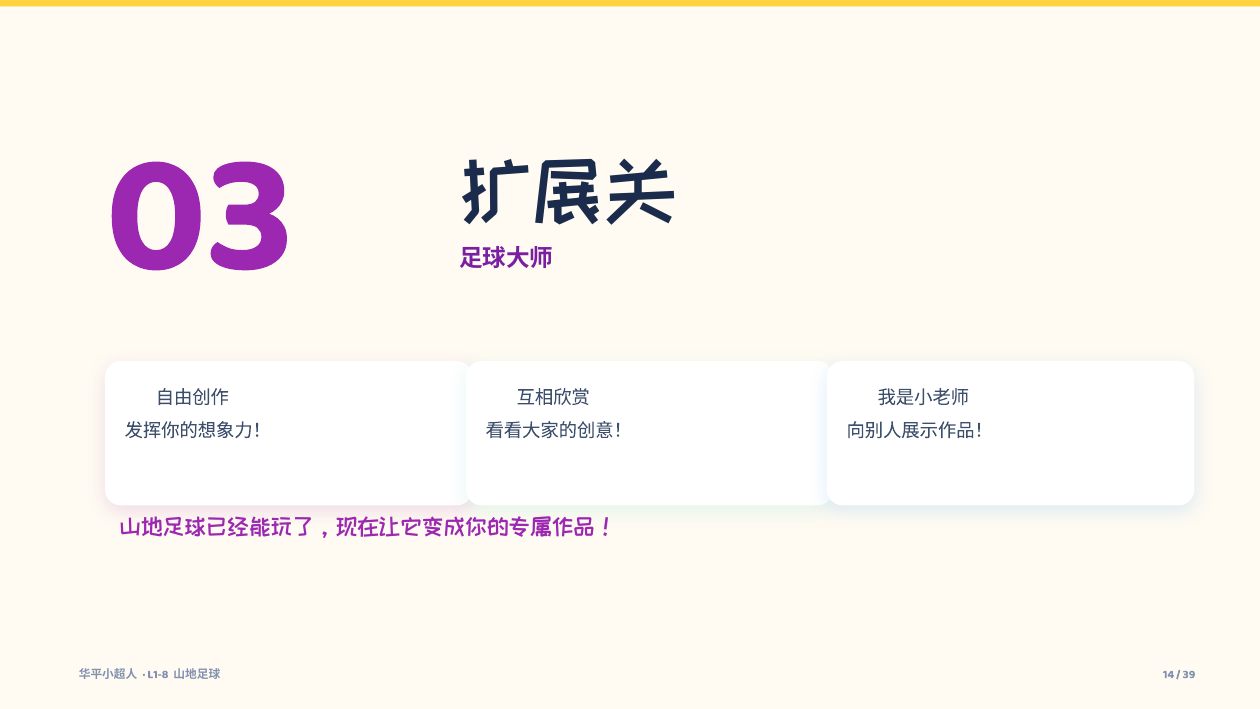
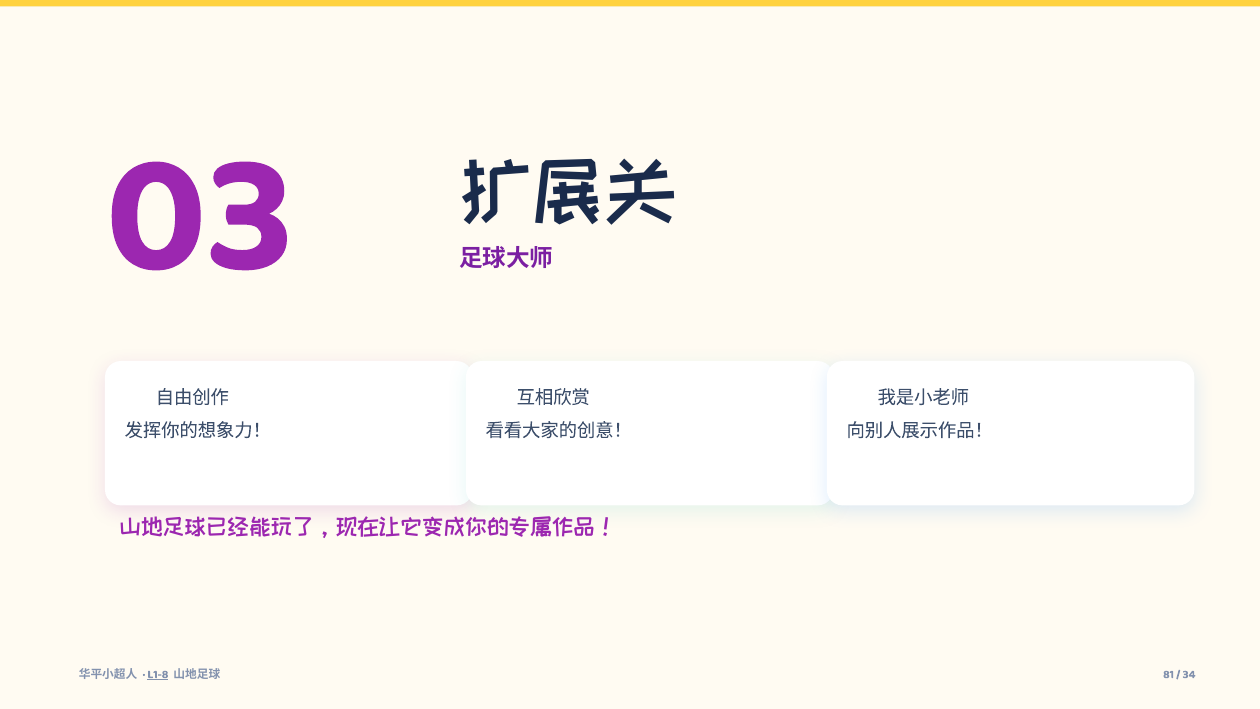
L1-8 underline: none -> present (158, 674)
14: 14 -> 81 (1169, 674)
39: 39 -> 34 (1189, 674)
